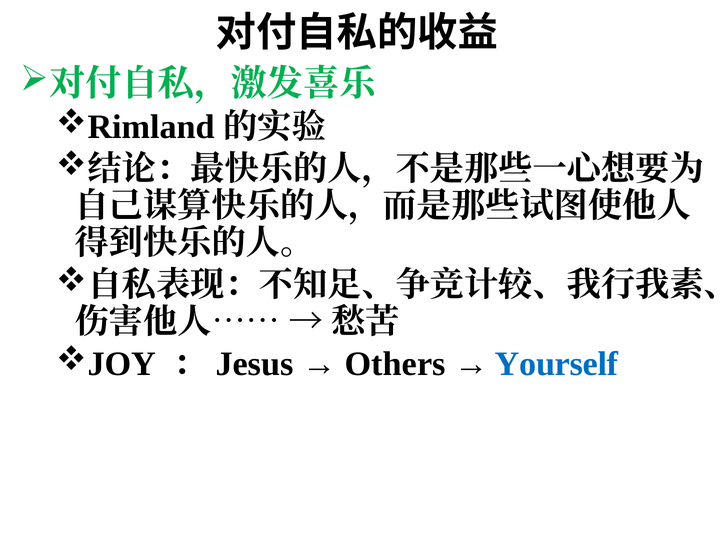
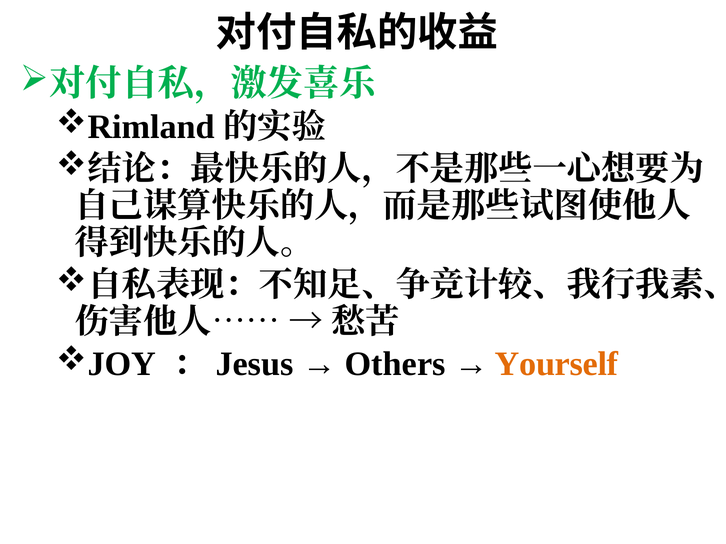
Yourself colour: blue -> orange (557, 364)
